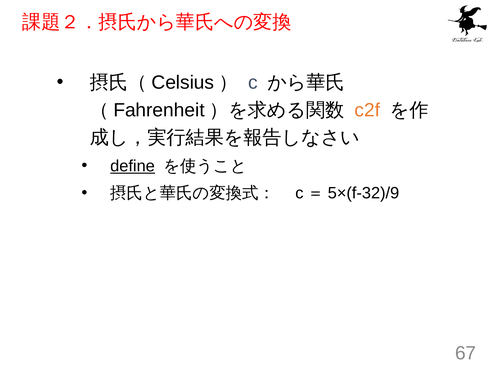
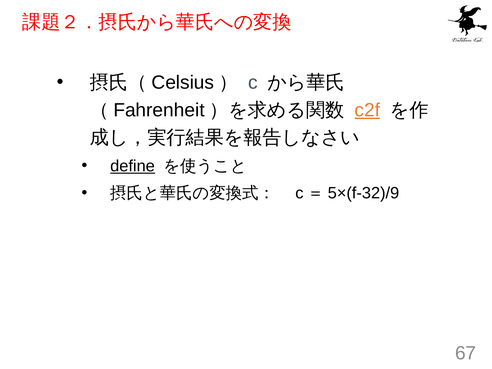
c2f underline: none -> present (367, 110)
